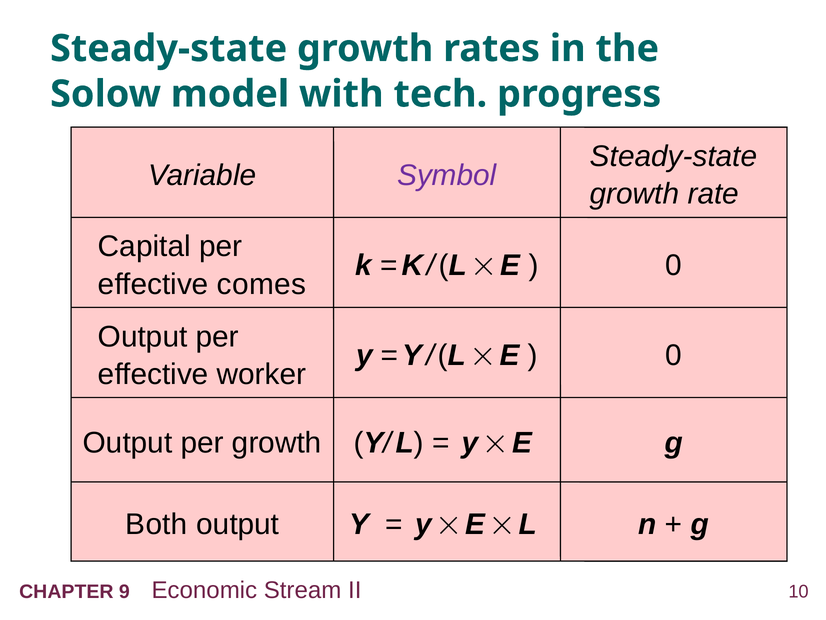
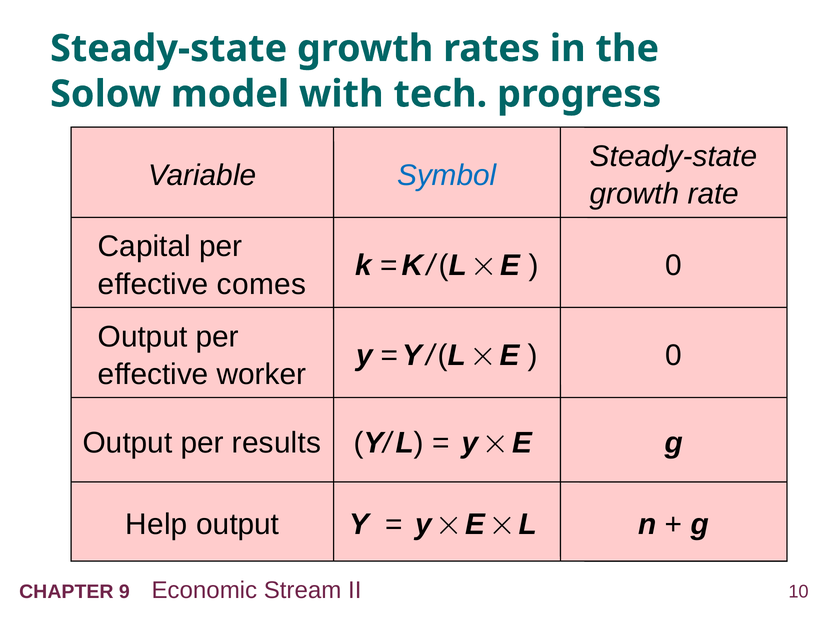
Symbol colour: purple -> blue (447, 175)
per growth: growth -> results (277, 442)
Both: Both -> Help (156, 524)
